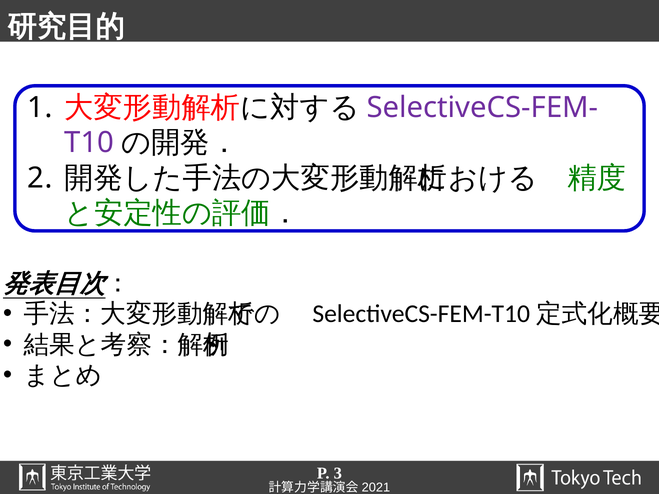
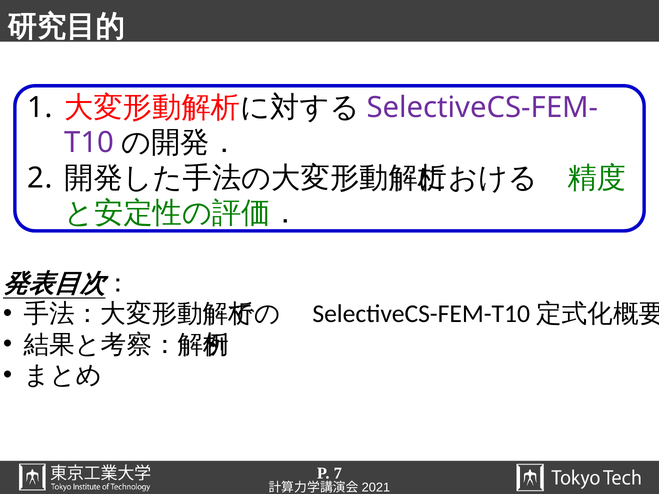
3: 3 -> 7 (338, 473)
